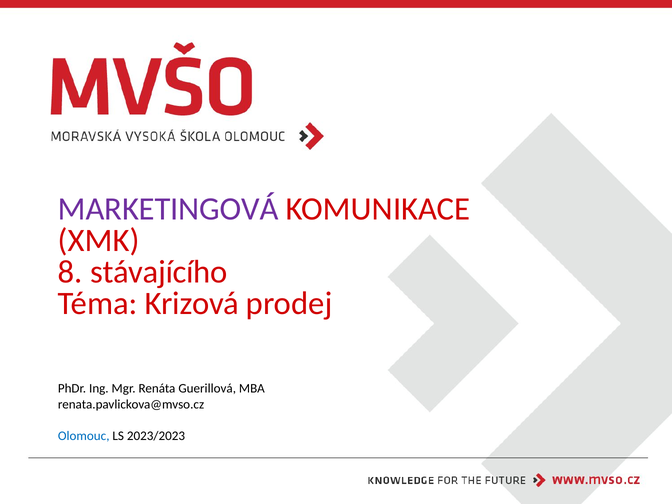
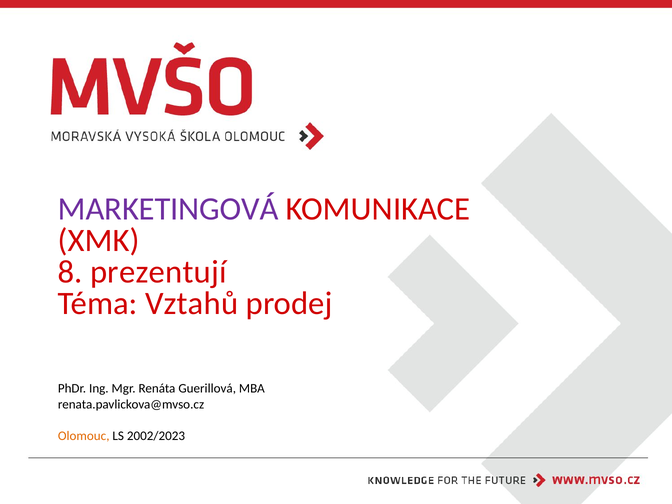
stávajícího: stávajícího -> prezentují (159, 272)
Krizová: Krizová -> Vztahů (192, 303)
Olomouc colour: blue -> orange (84, 436)
2023/2023: 2023/2023 -> 2002/2023 (156, 436)
